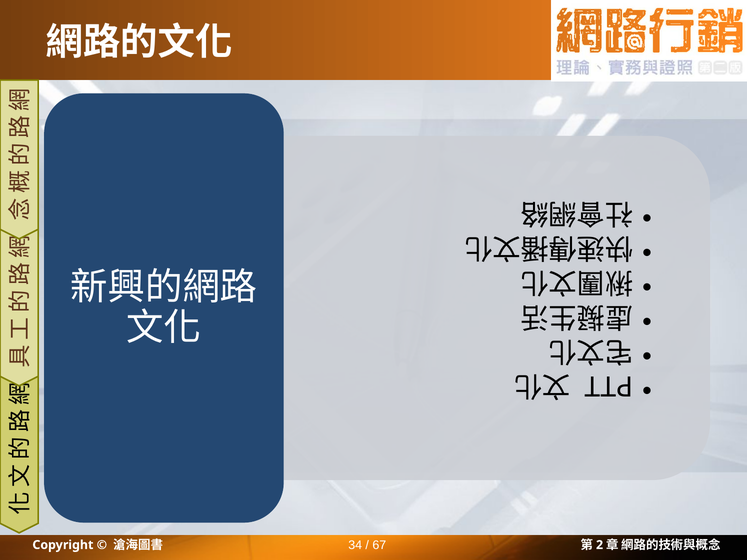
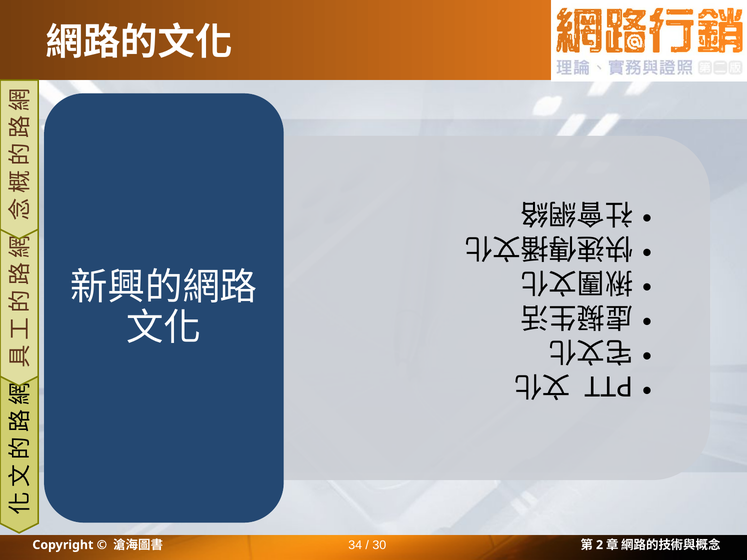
67: 67 -> 30 (379, 545)
